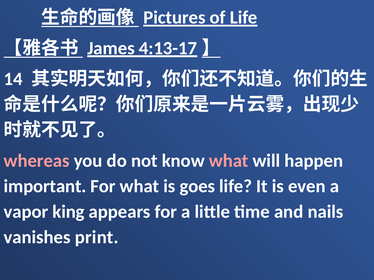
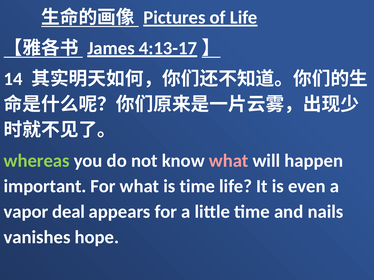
whereas colour: pink -> light green (37, 161)
is goes: goes -> time (197, 187)
king: king -> deal (69, 212)
print: print -> hope (97, 238)
